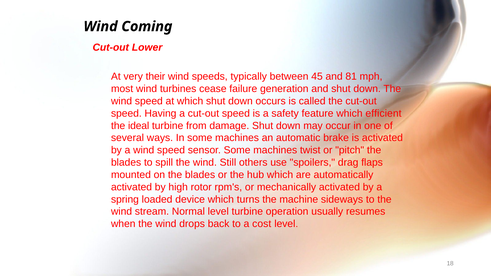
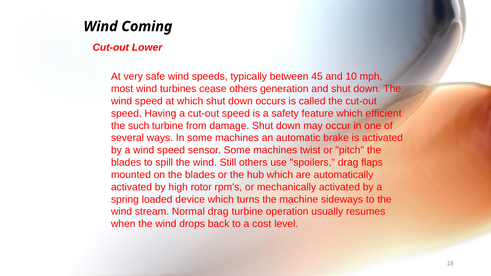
their: their -> safe (155, 77)
81: 81 -> 10 (351, 77)
cease failure: failure -> others (243, 89)
ideal: ideal -> such (139, 126)
Normal level: level -> drag (218, 212)
